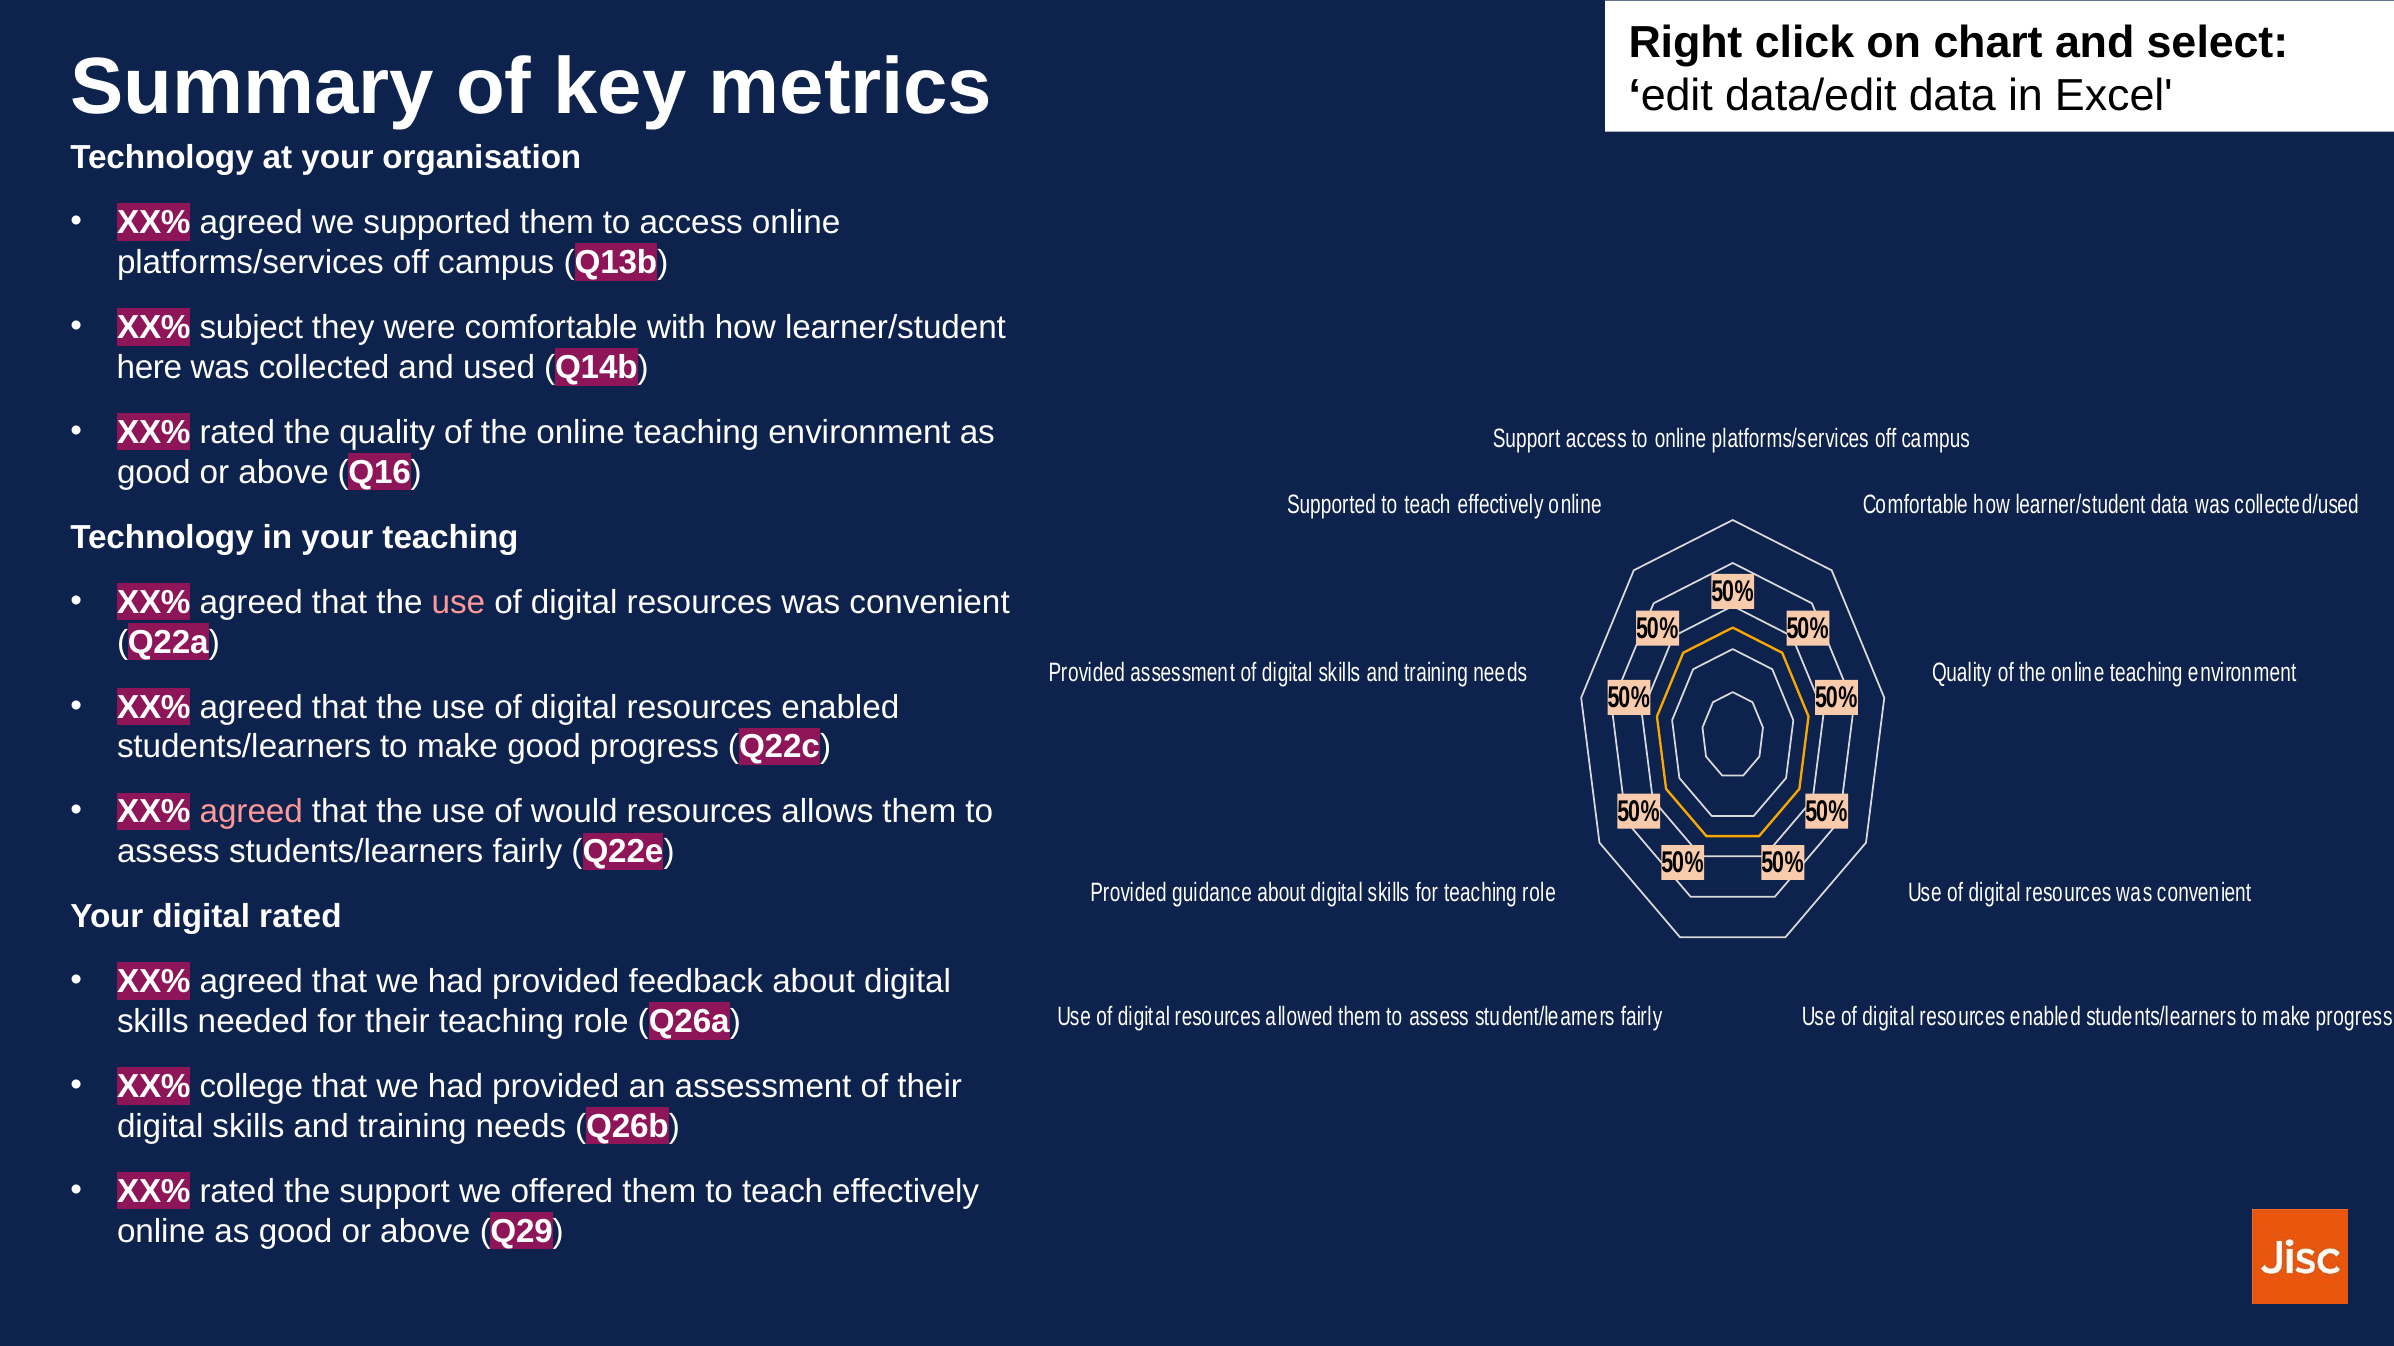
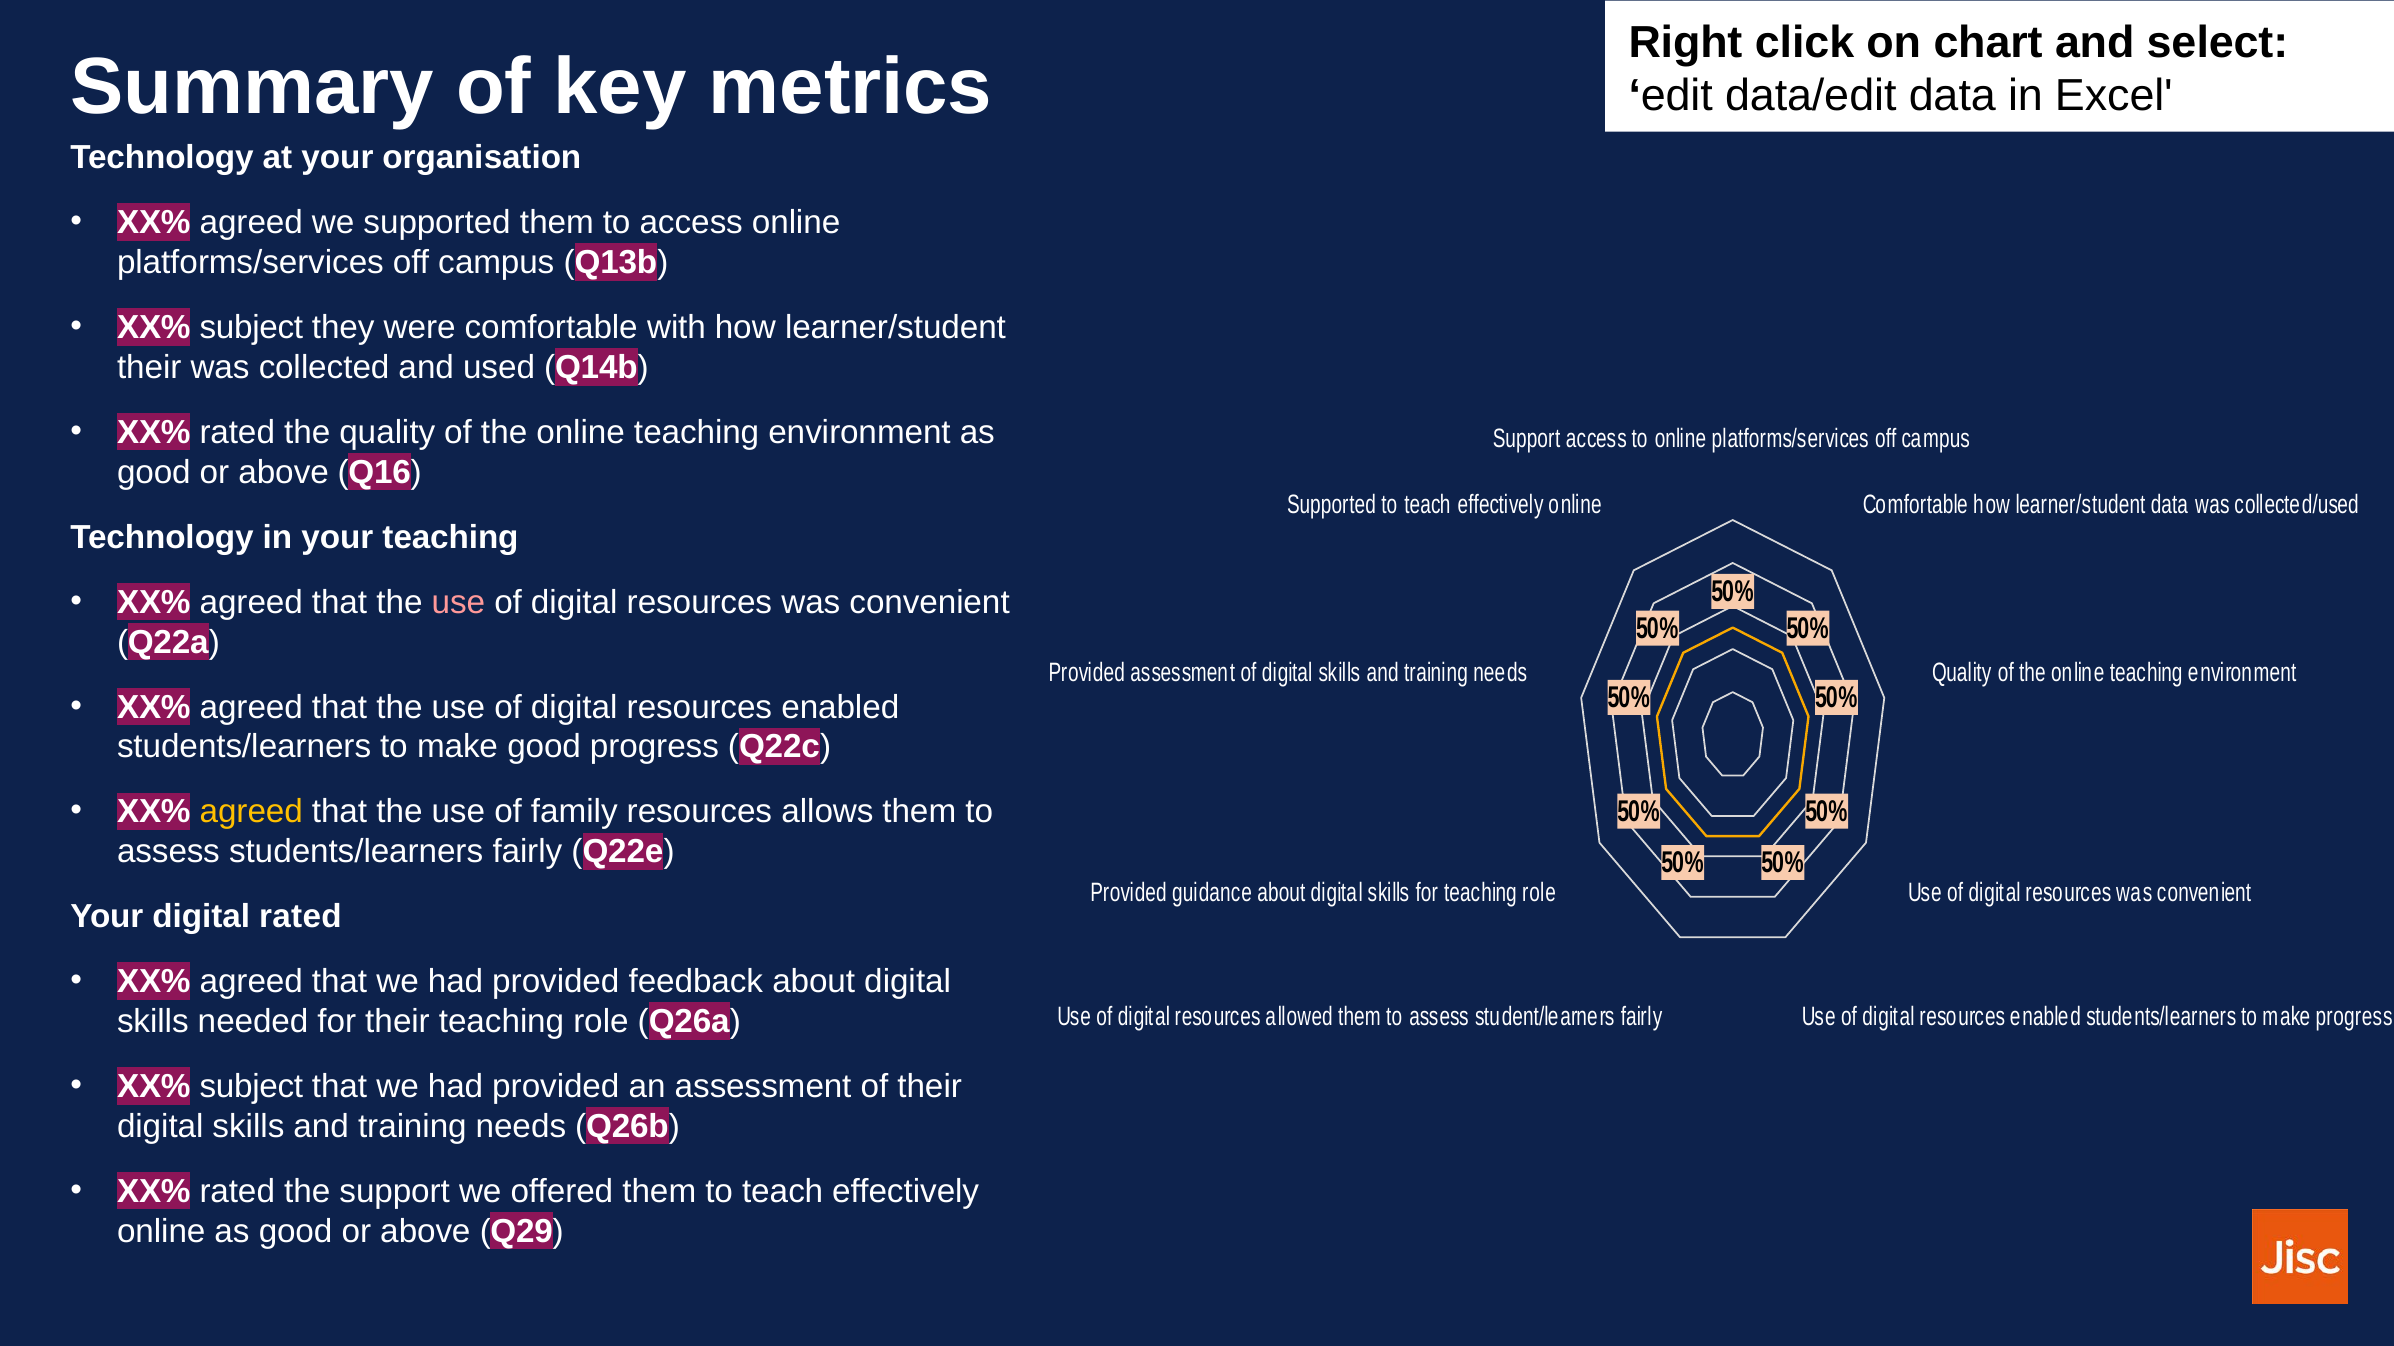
here: here -> their (149, 368)
agreed colour: pink -> yellow (251, 812)
would: would -> family (574, 812)
college: college -> subject (251, 1087)
